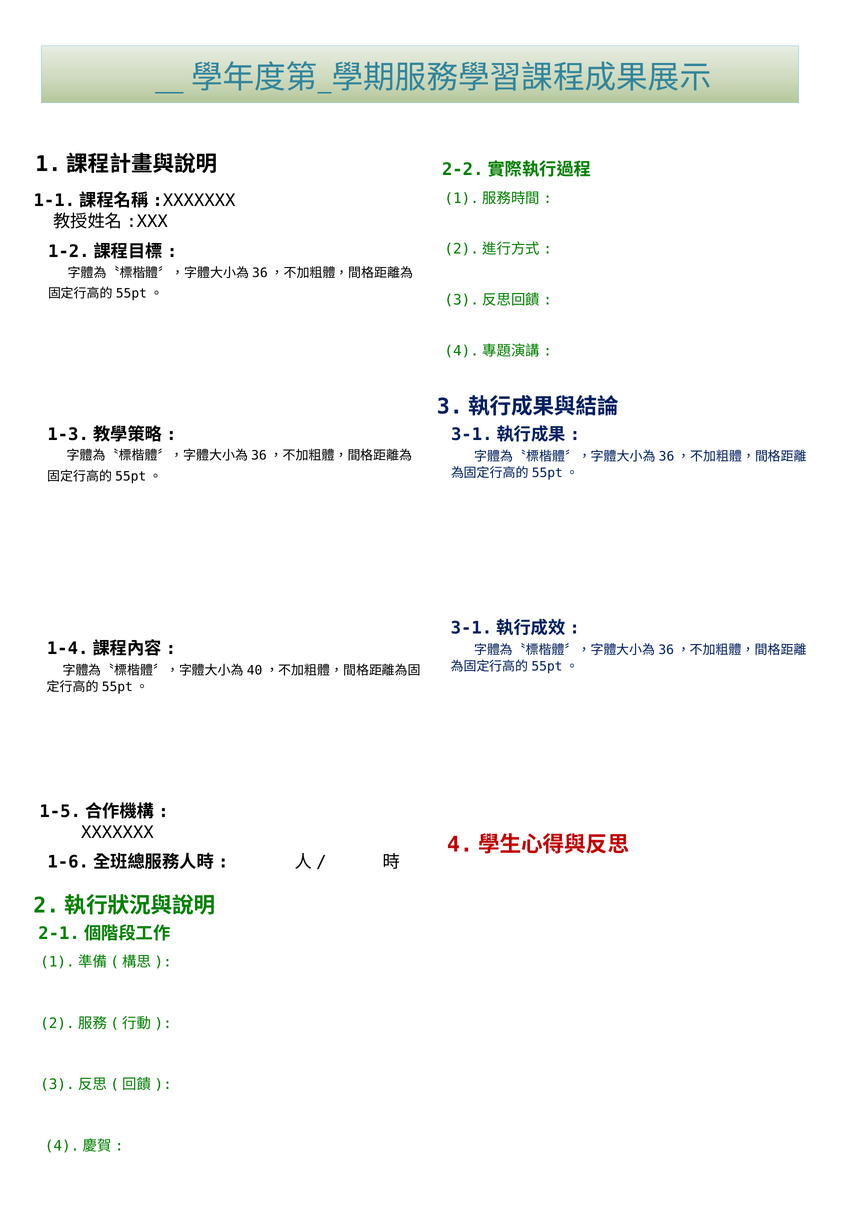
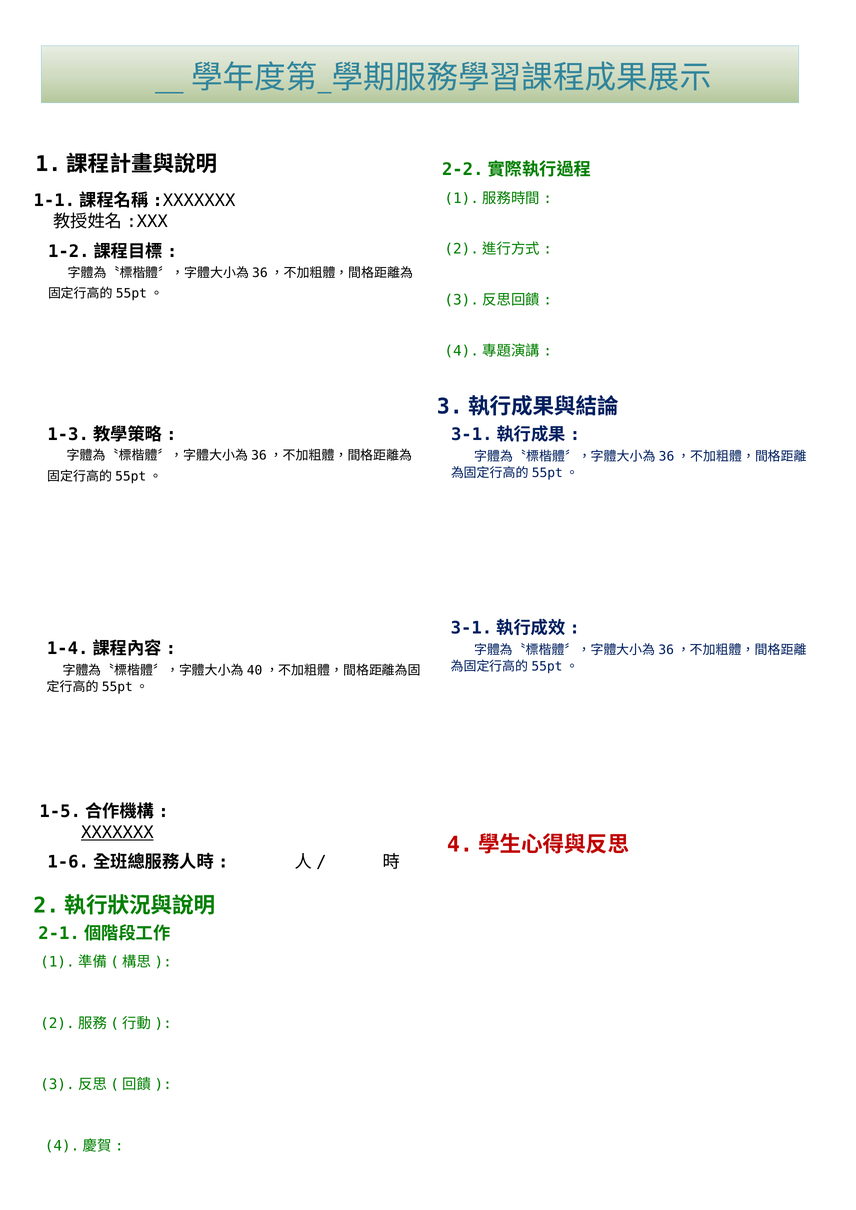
XXXXXXX underline: none -> present (117, 833)
